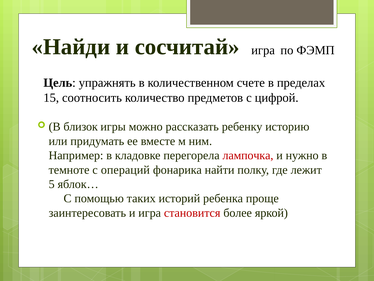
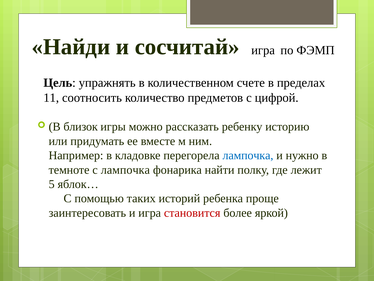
15: 15 -> 11 (51, 98)
лампочка colour: red -> blue (248, 155)
с операций: операций -> лампочка (125, 170)
